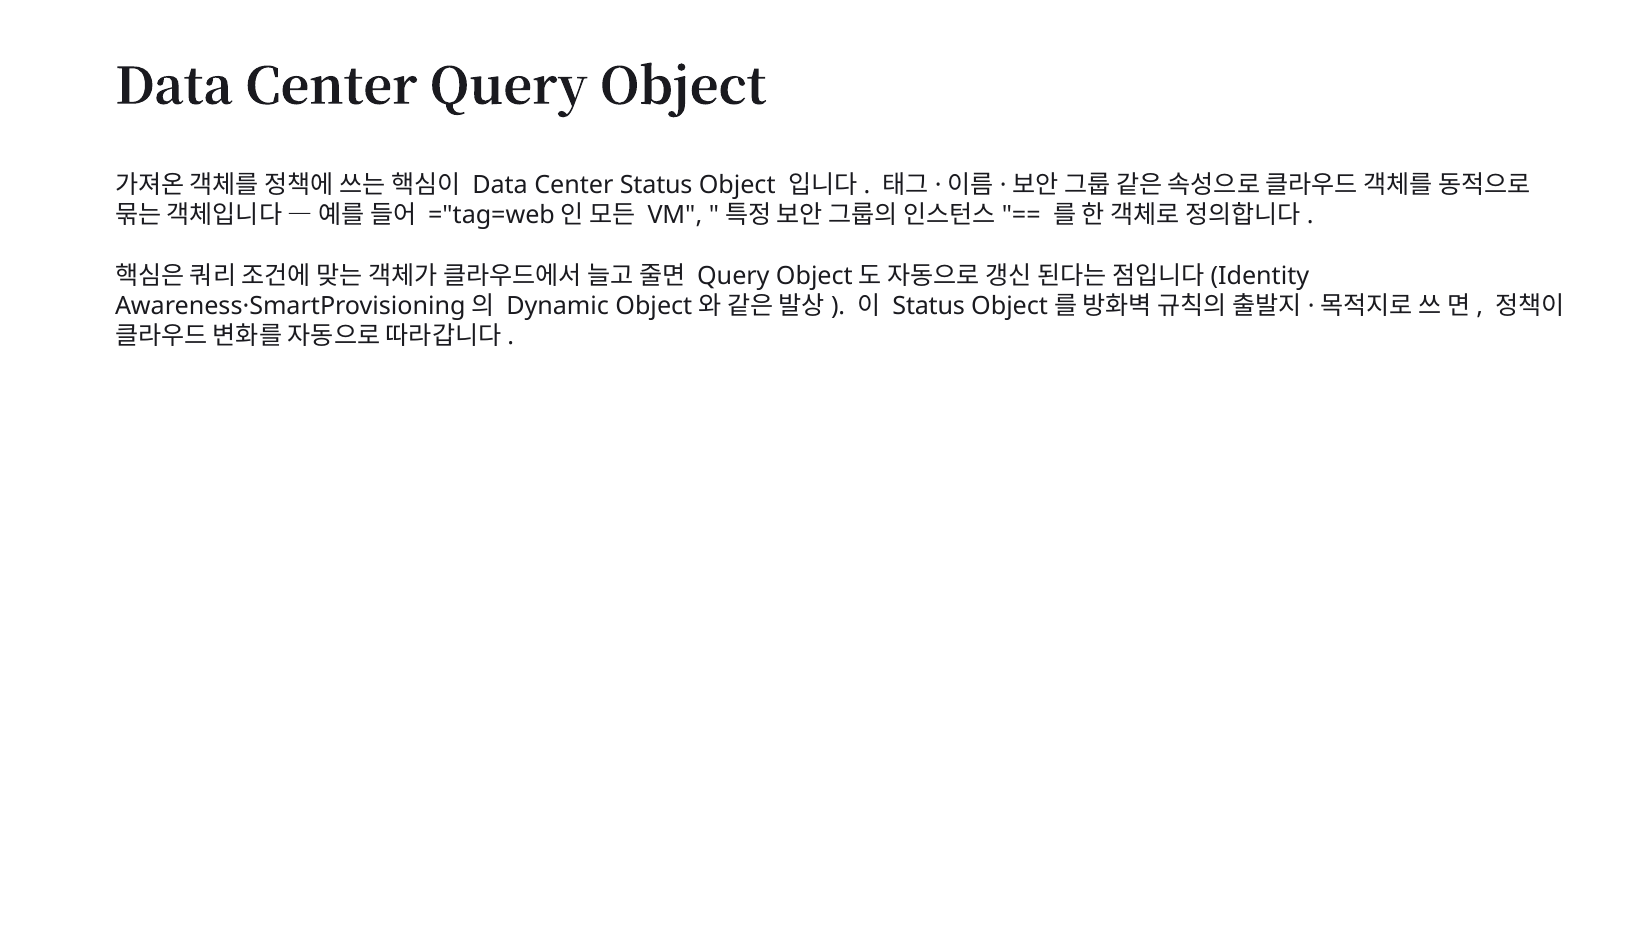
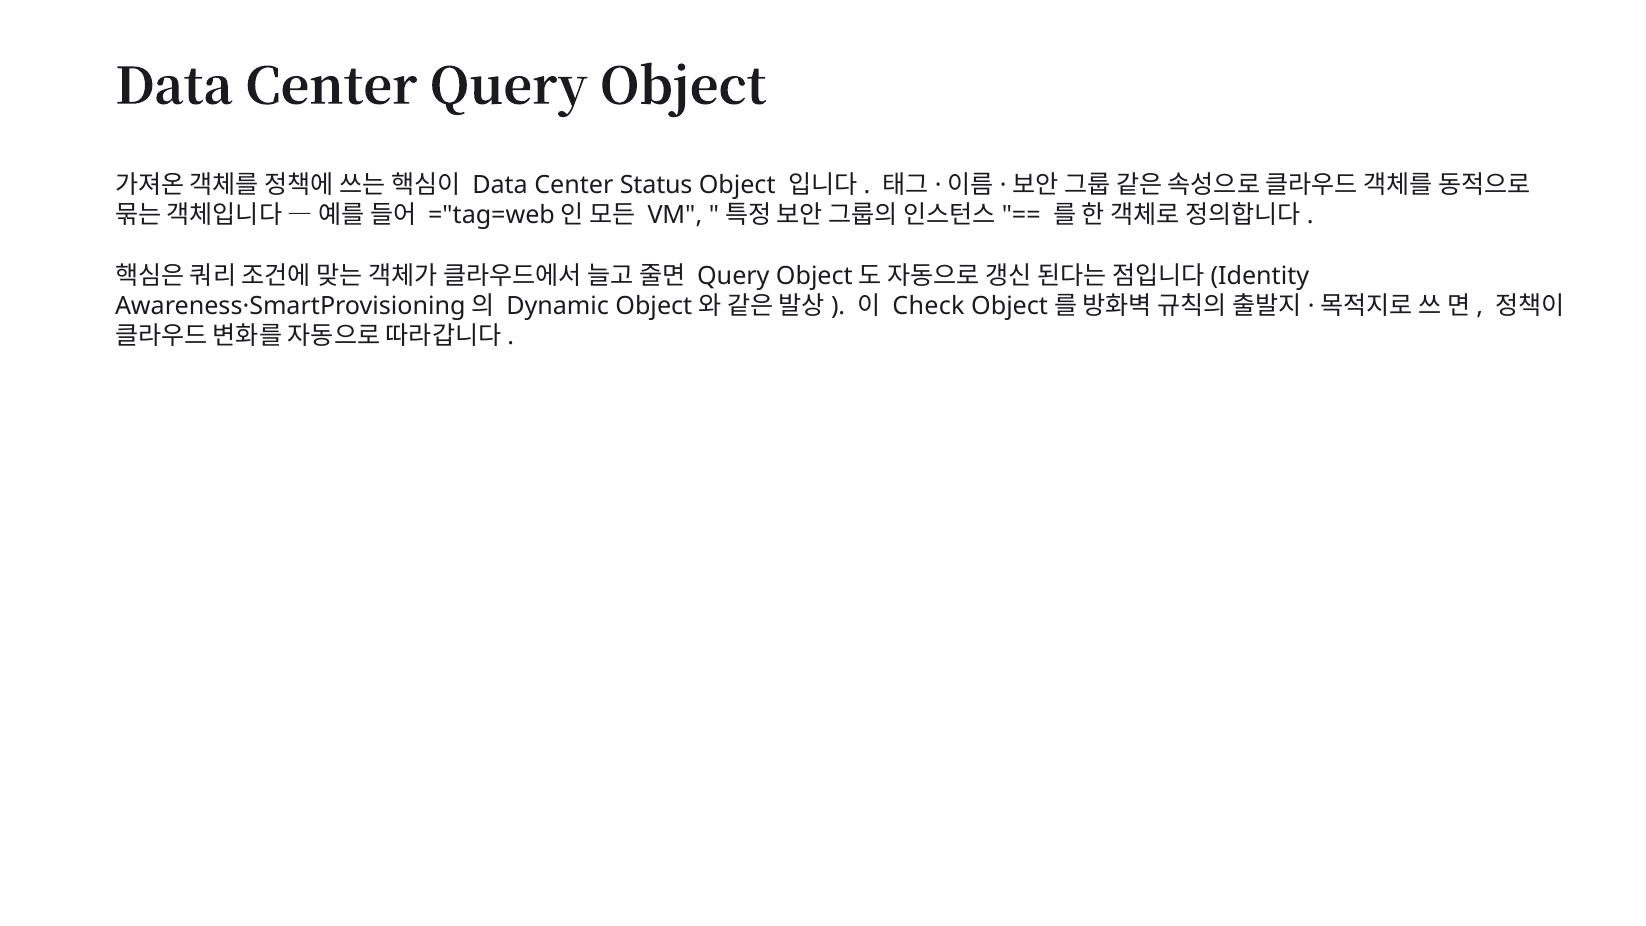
Status: Status -> Check (928, 306)
